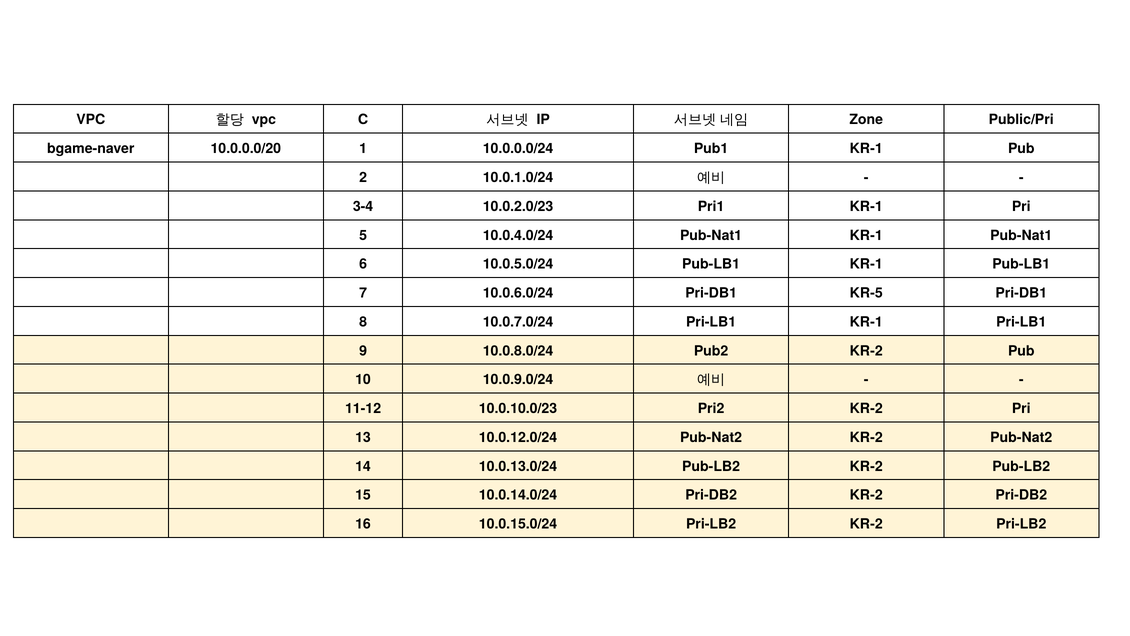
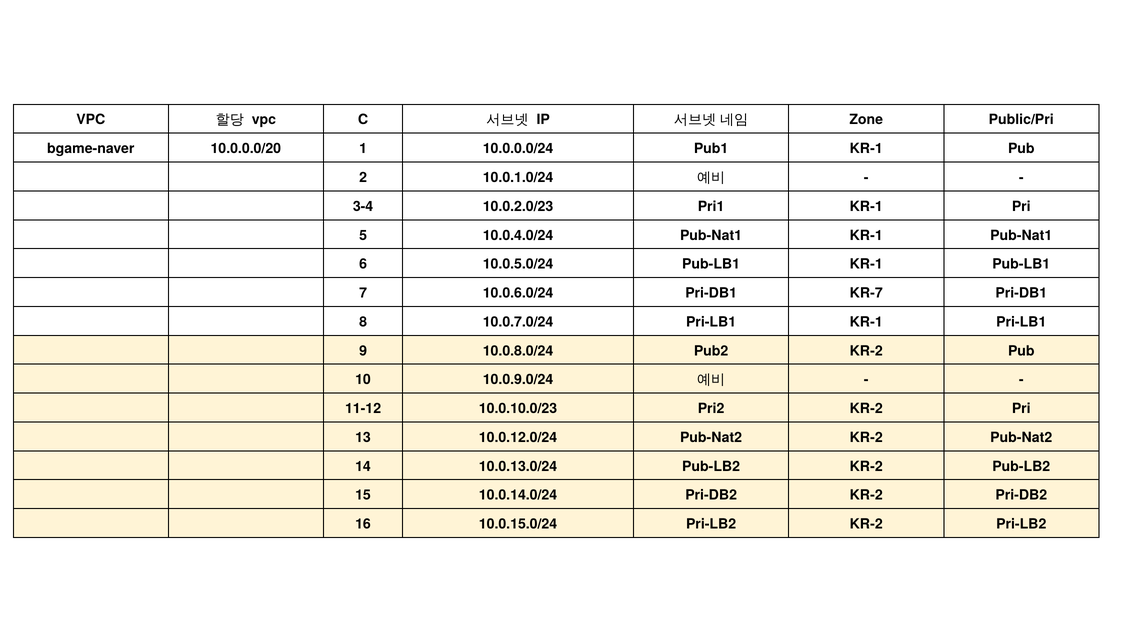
KR-5: KR-5 -> KR-7 (866, 293)
